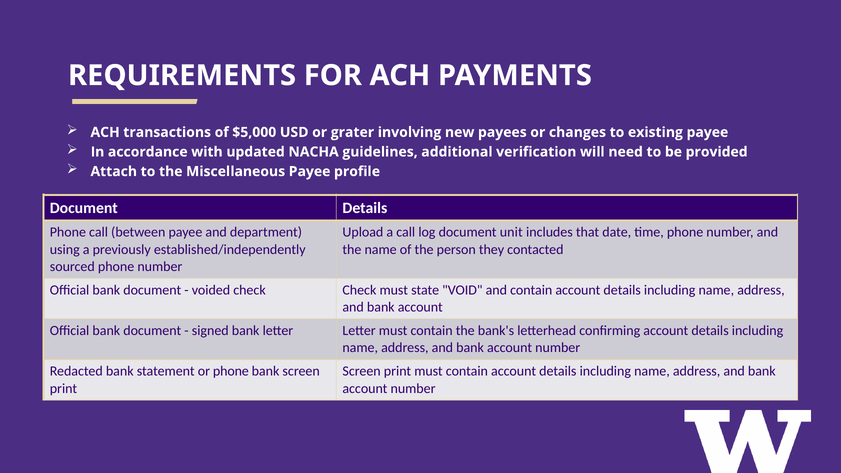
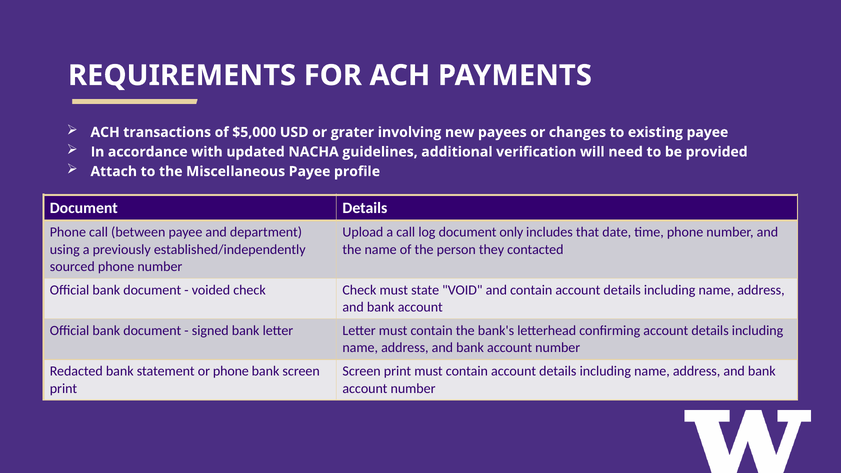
unit: unit -> only (511, 232)
